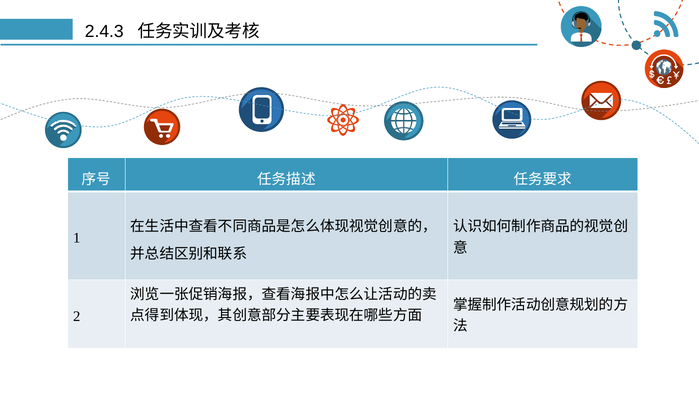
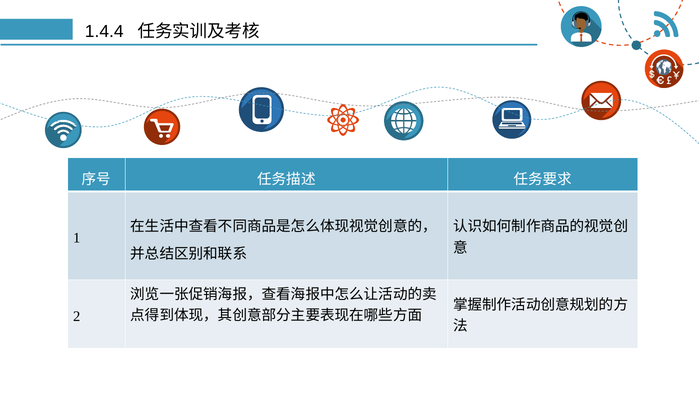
2.4.3: 2.4.3 -> 1.4.4 (104, 32)
